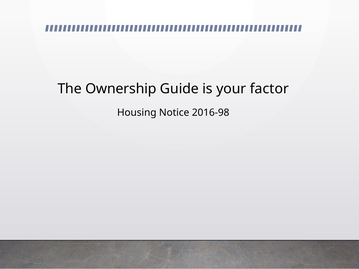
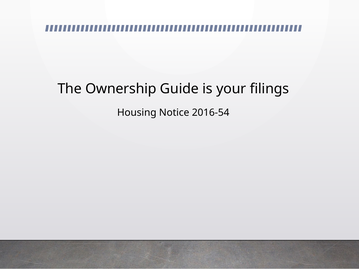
factor: factor -> filings (269, 89)
2016-98: 2016-98 -> 2016-54 (211, 113)
